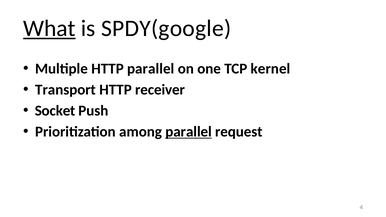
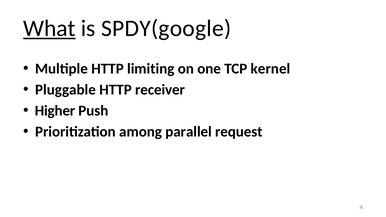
HTTP parallel: parallel -> limiting (151, 69)
Transport: Transport -> Pluggable (65, 90)
Socket: Socket -> Higher (55, 111)
parallel underline: present -> none (189, 132)
